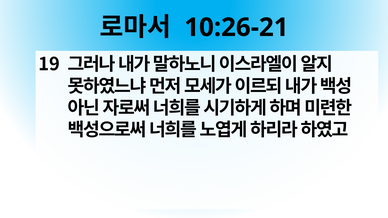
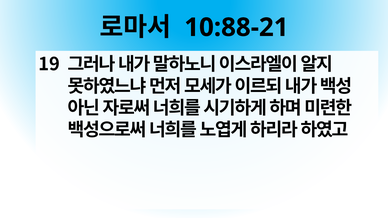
10:26-21: 10:26-21 -> 10:88-21 (236, 27)
